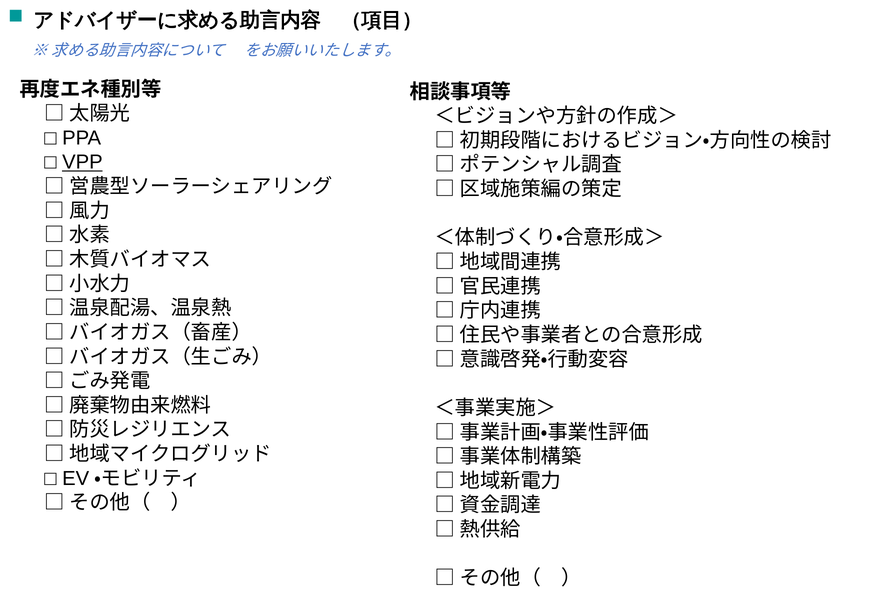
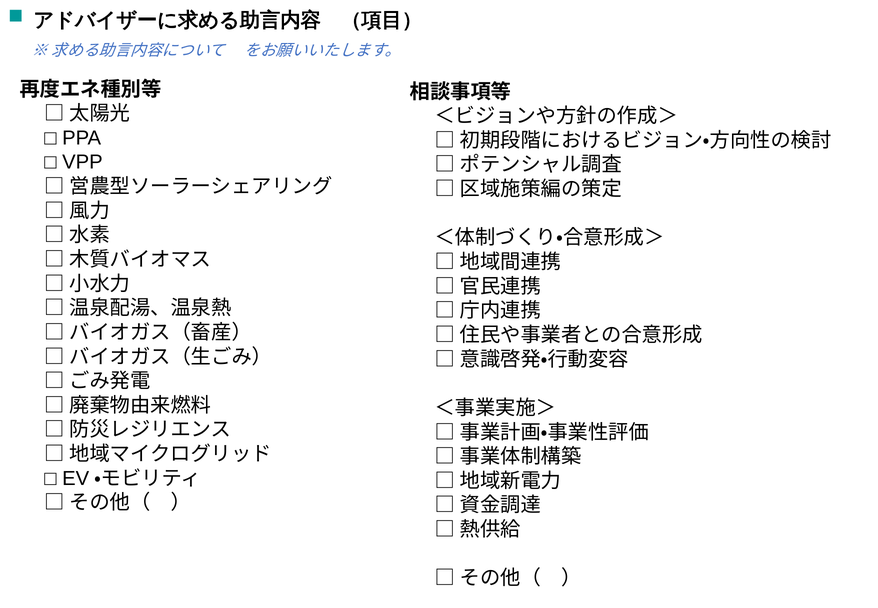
VPP underline: present -> none (82, 162)
